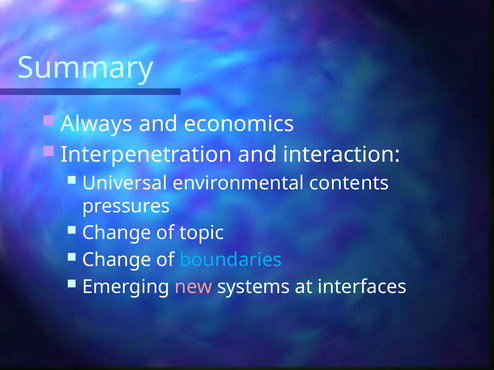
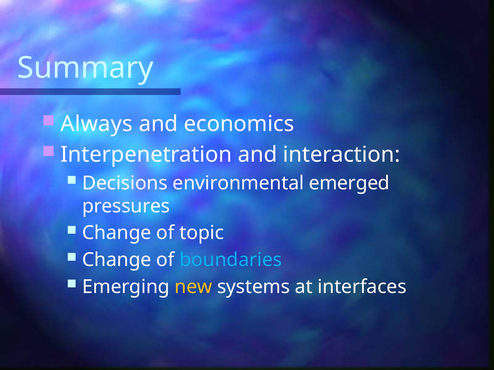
Universal: Universal -> Decisions (125, 183)
contents: contents -> emerged (349, 183)
new colour: pink -> yellow (193, 287)
